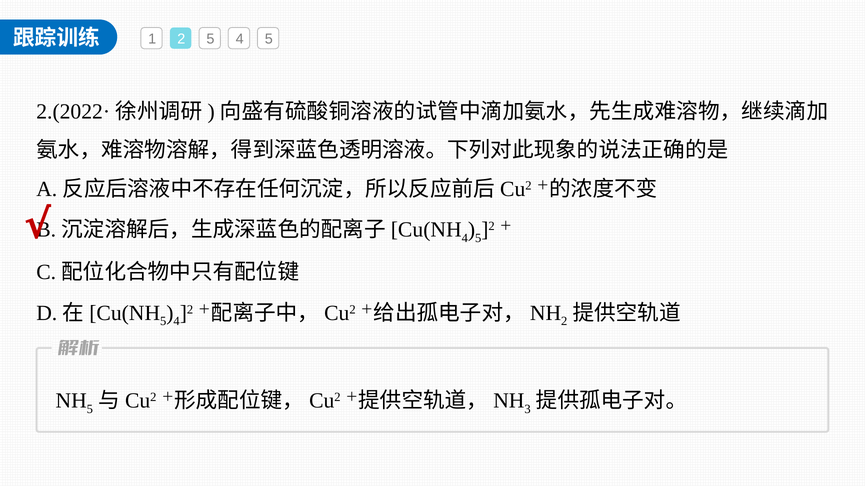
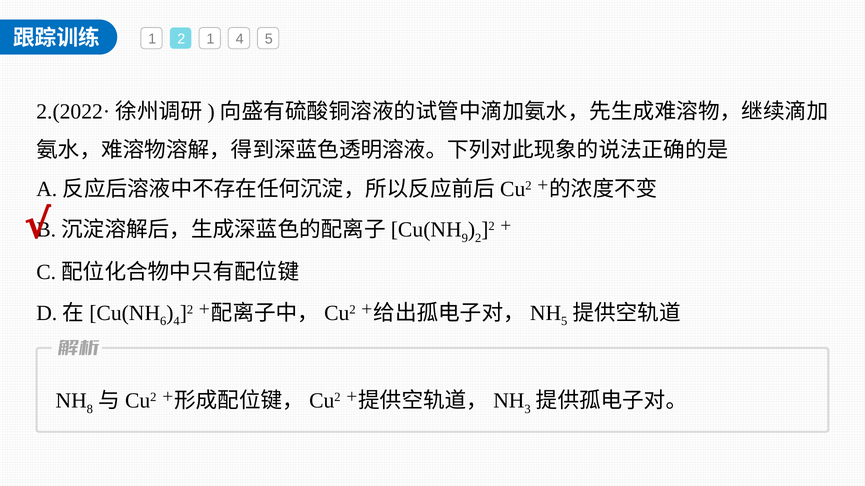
2 5: 5 -> 1 (210, 39)
4: 4 -> 9 (465, 239)
5: 5 -> 2 (478, 239)
5: 5 -> 6 (163, 322)
2: 2 -> 5 (564, 322)
5: 5 -> 8 (90, 409)
